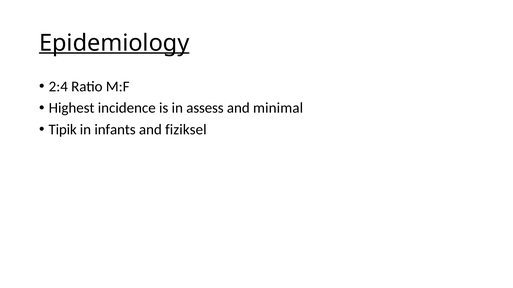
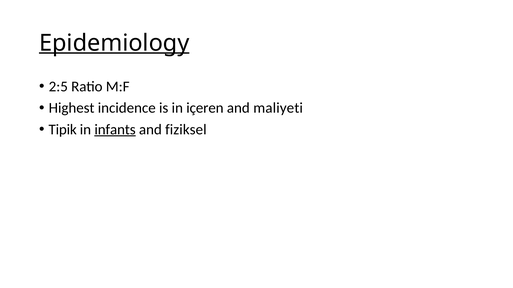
2:4: 2:4 -> 2:5 (58, 87)
assess: assess -> içeren (205, 108)
minimal: minimal -> maliyeti (278, 108)
infants underline: none -> present (115, 130)
